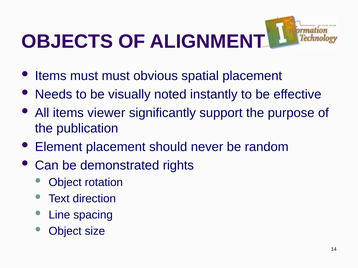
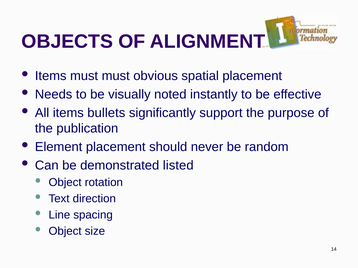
viewer: viewer -> bullets (106, 113)
rights: rights -> listed (178, 166)
